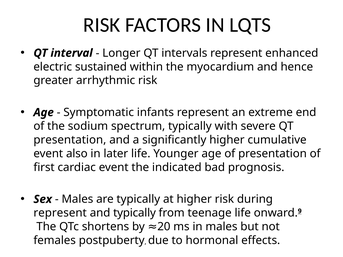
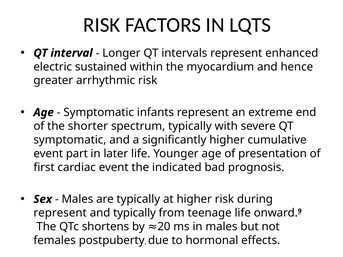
sodium: sodium -> shorter (88, 126)
presentation: presentation -> symptomatic (70, 140)
also: also -> part (77, 154)
